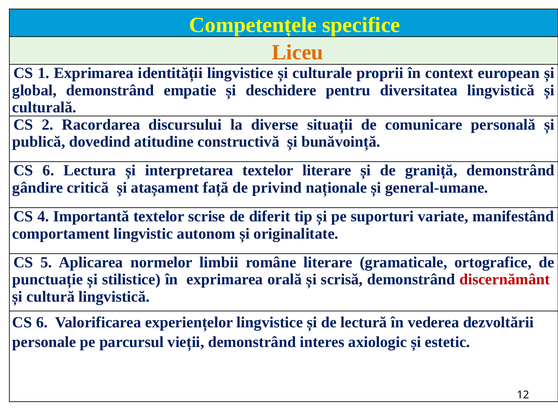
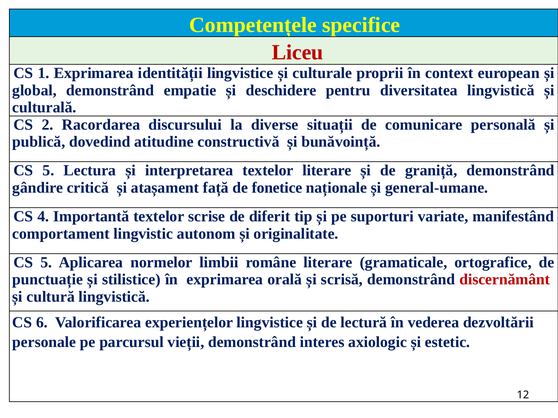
Liceu colour: orange -> red (298, 53)
6: 6 -> 5 (48, 171)
privind: privind -> fonetice (277, 188)
